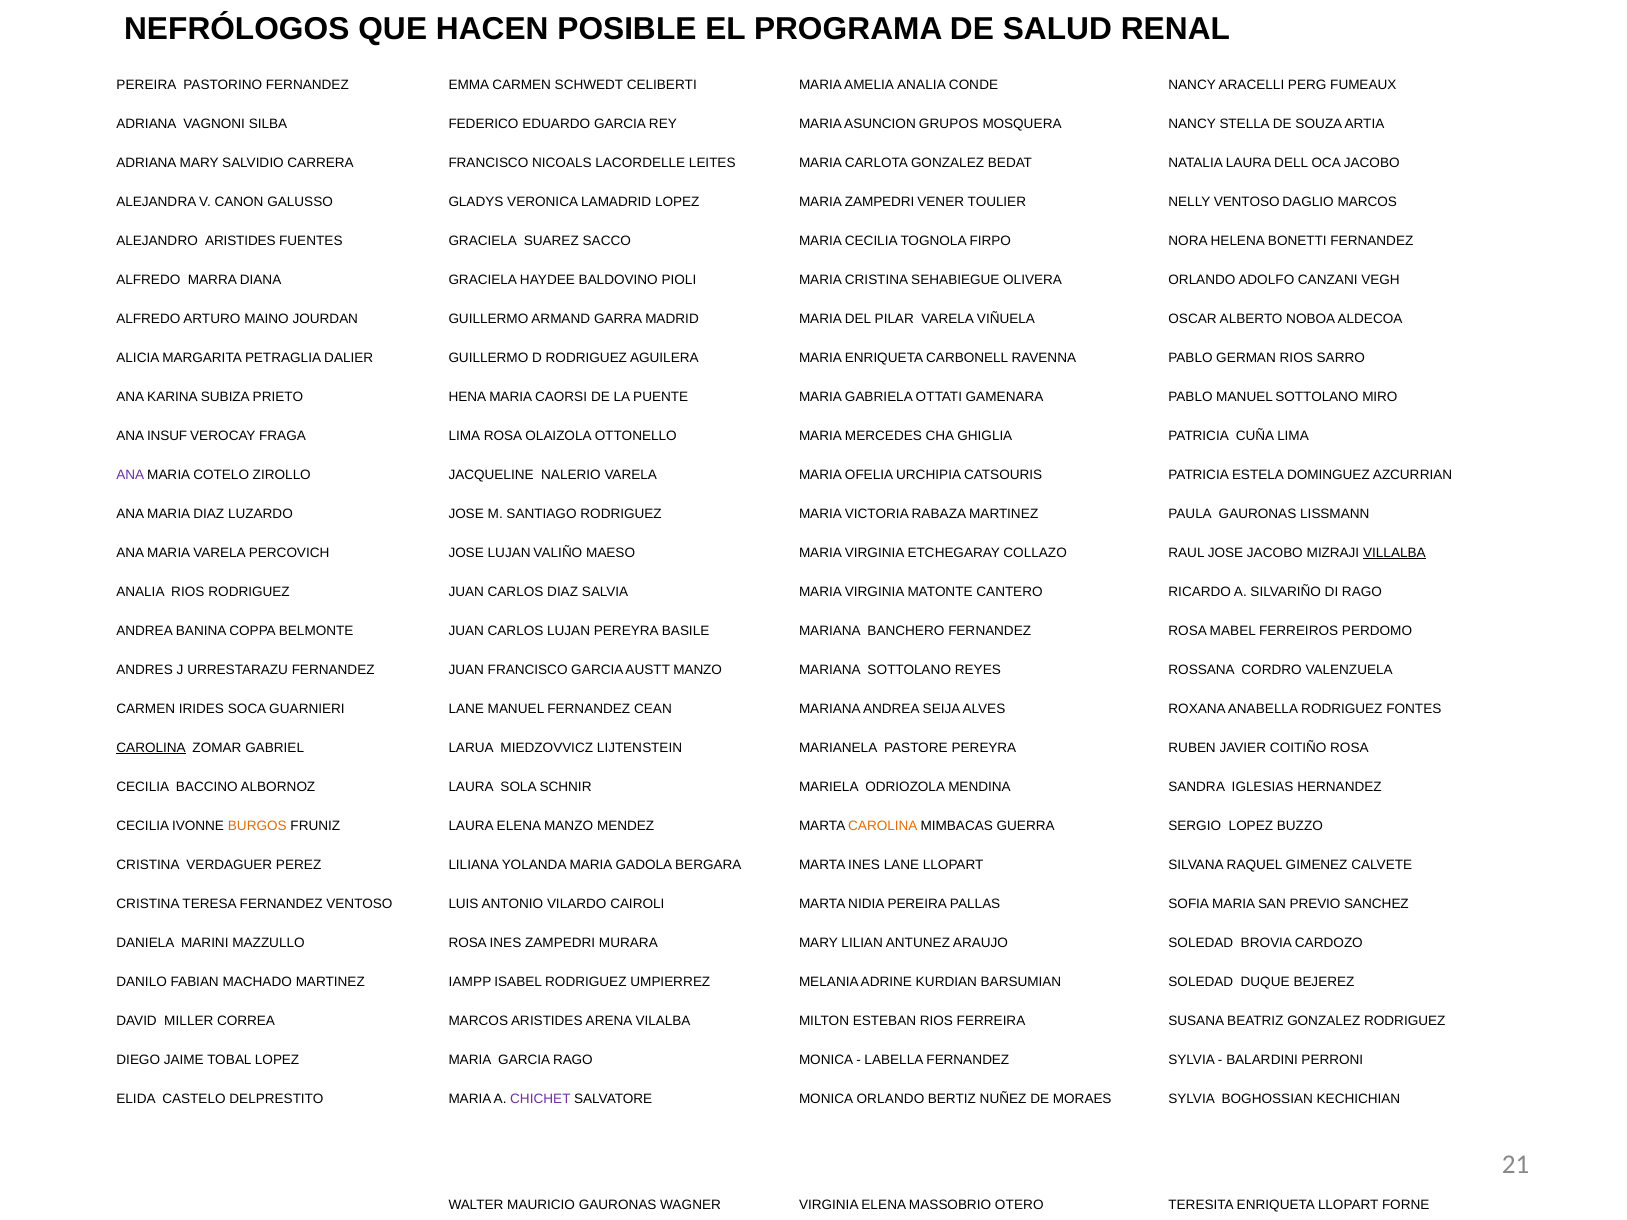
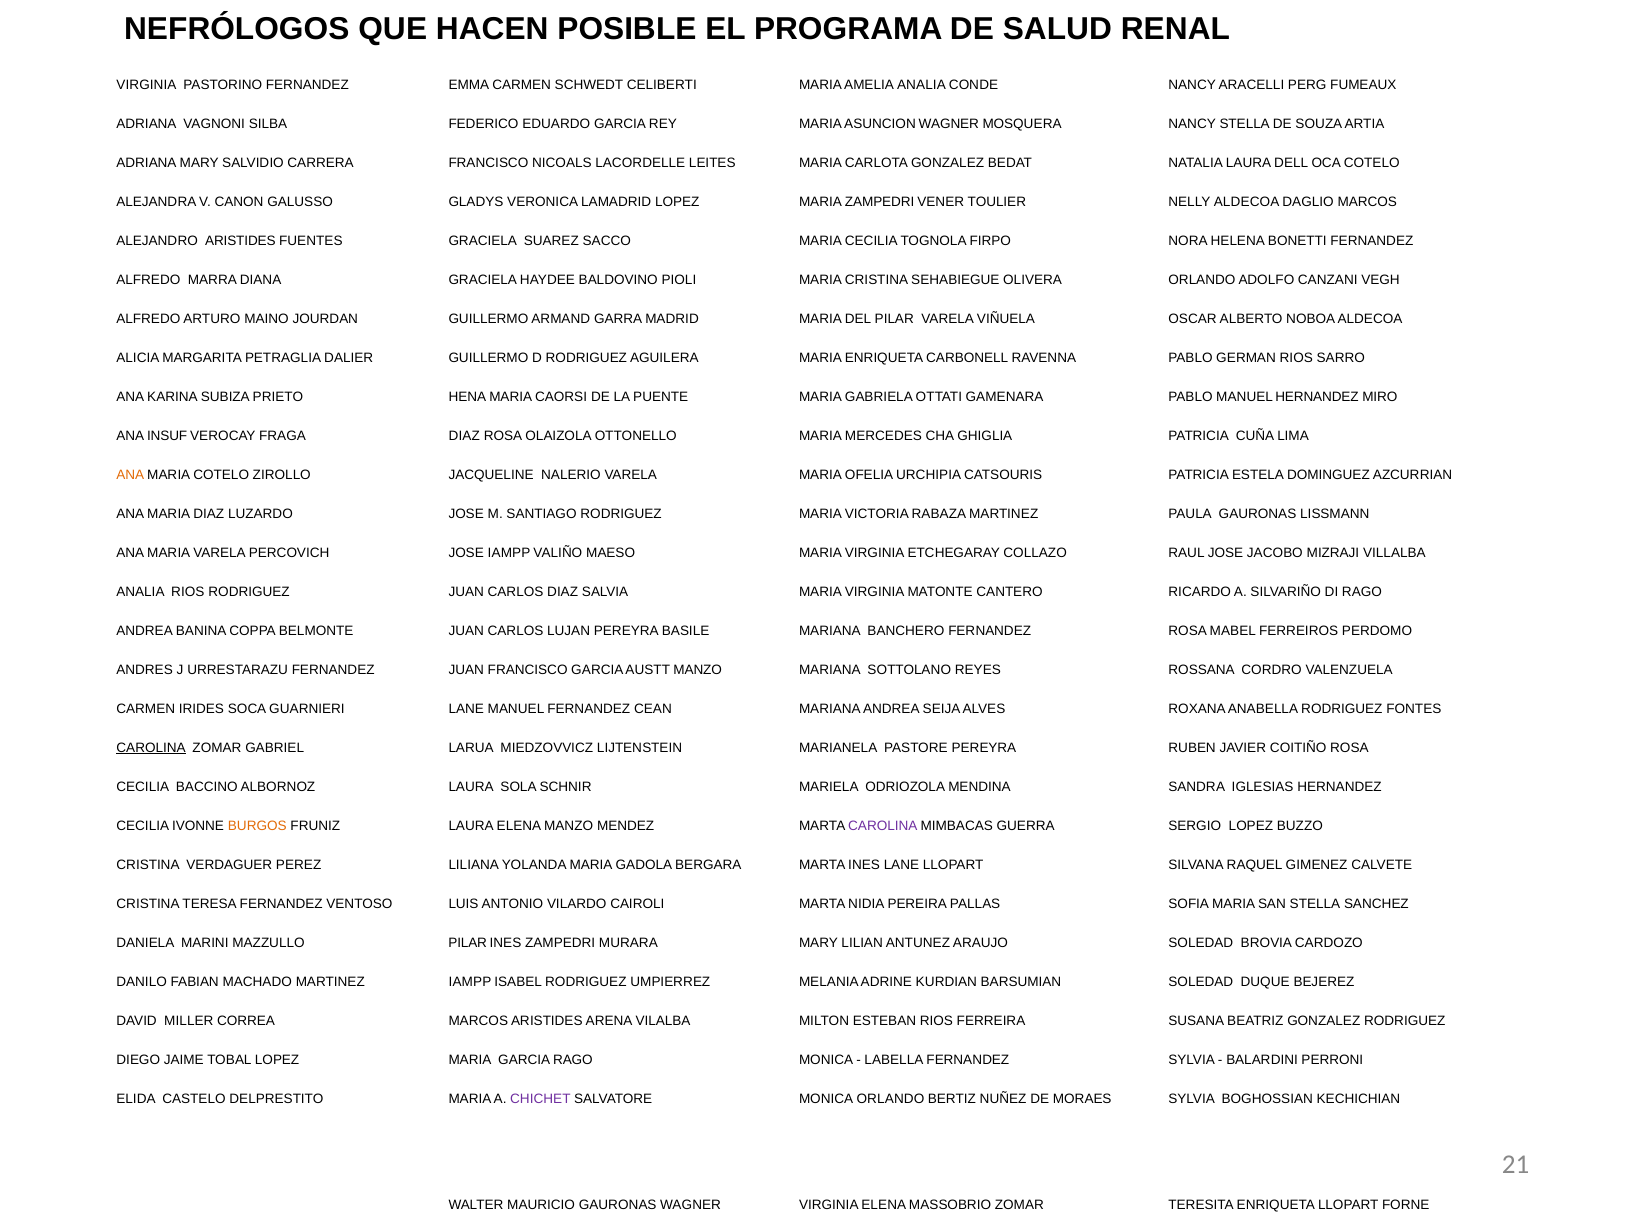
PEREIRA: PEREIRA -> VIRGINIA (146, 85)
ASUNCION GRUPOS: GRUPOS -> WAGNER (949, 124)
OCA JACOBO: JACOBO -> COTELO (1372, 163)
NELLY VENTOSO: VENTOSO -> ALDECOA (1247, 202)
MANUEL SOTTOLANO: SOTTOLANO -> HERNANDEZ (1317, 397)
FRAGA LIMA: LIMA -> DIAZ (464, 436)
ANA colour: purple -> orange (130, 475)
JOSE LUJAN: LUJAN -> IAMPP (509, 553)
VILLALBA underline: present -> none (1394, 553)
CAROLINA colour: orange -> purple (883, 826)
SAN PREVIO: PREVIO -> STELLA (1315, 904)
MAZZULLO ROSA: ROSA -> PILAR (468, 943)
MASSOBRIO OTERO: OTERO -> ZOMAR (1019, 1205)
